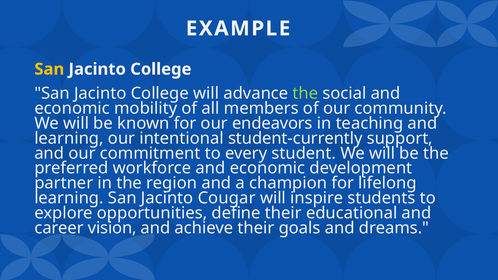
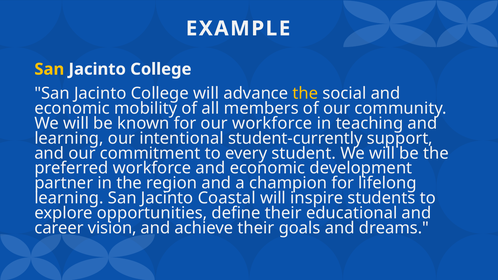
the colour: light green -> yellow (305, 93)
our endeavors: endeavors -> workforce (272, 123)
Cougar: Cougar -> Coastal (227, 198)
